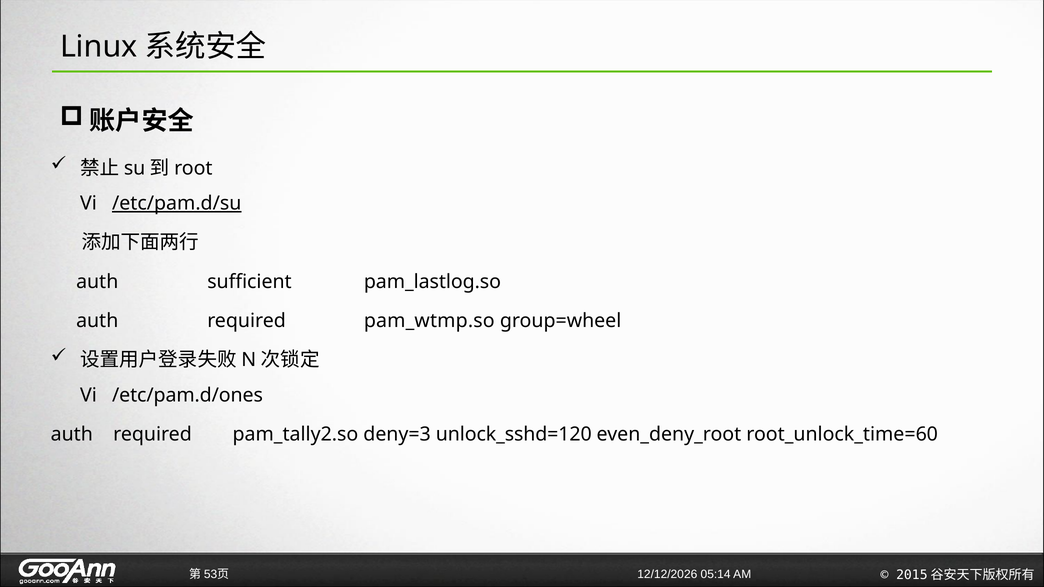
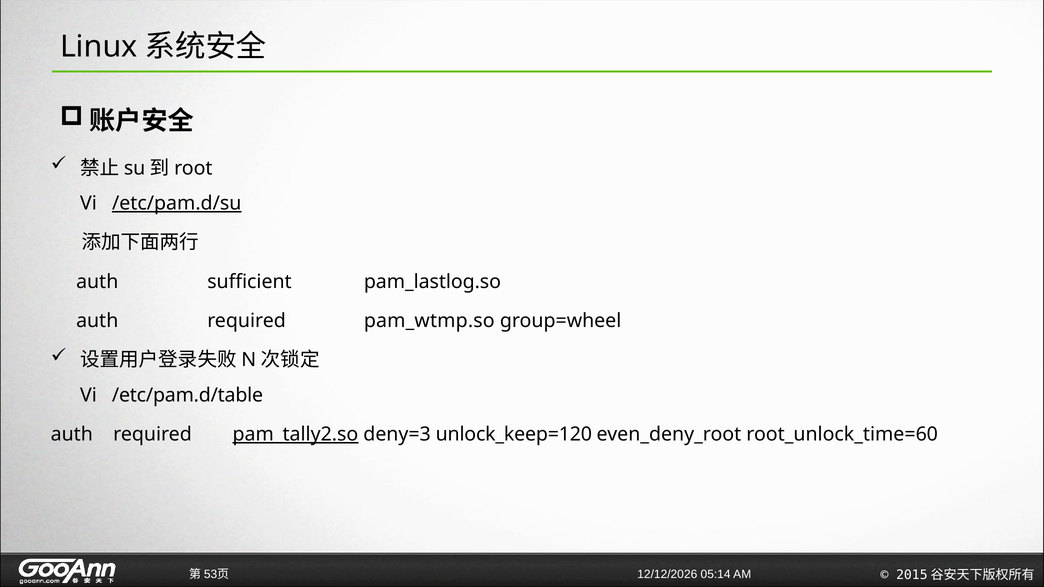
/etc/pam.d/ones: /etc/pam.d/ones -> /etc/pam.d/table (188, 395)
pam_tally2.so underline: none -> present (295, 434)
unlock_sshd=120: unlock_sshd=120 -> unlock_keep=120 (514, 434)
